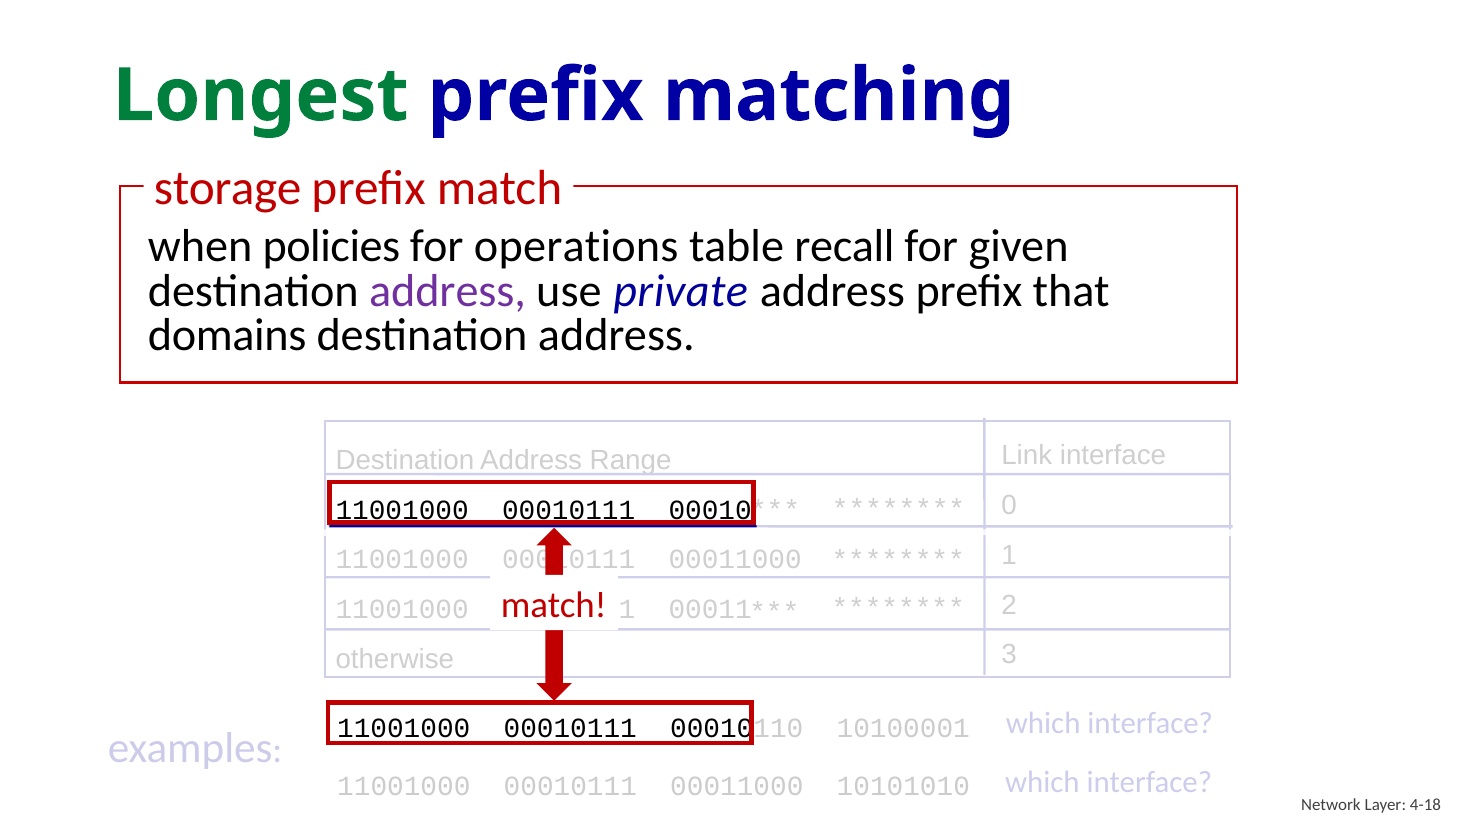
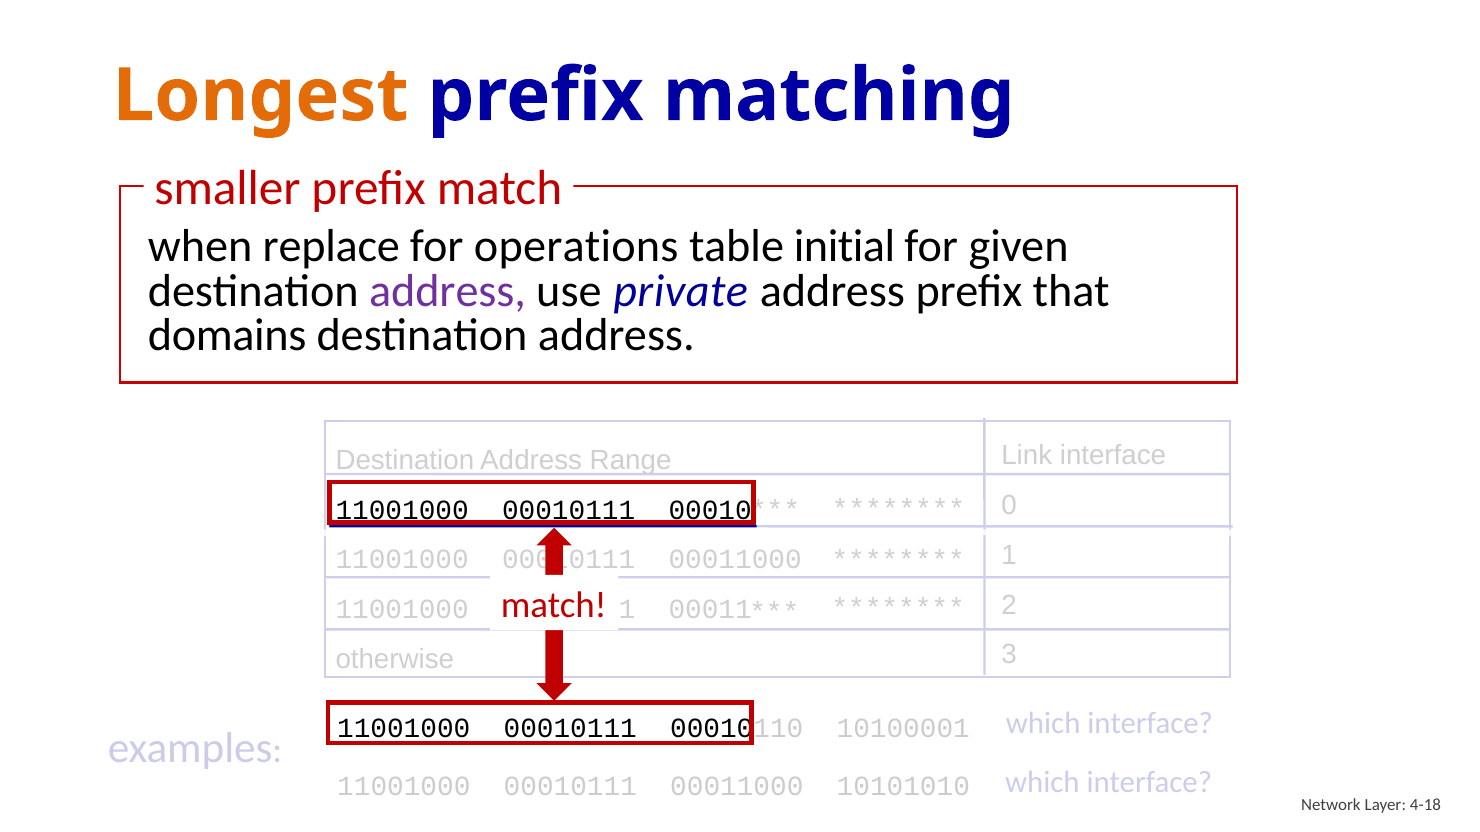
Longest colour: green -> orange (261, 96)
storage: storage -> smaller (227, 188)
policies: policies -> replace (331, 247)
recall: recall -> initial (845, 247)
